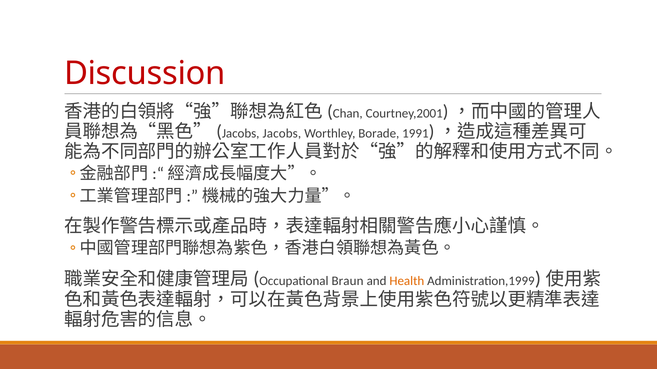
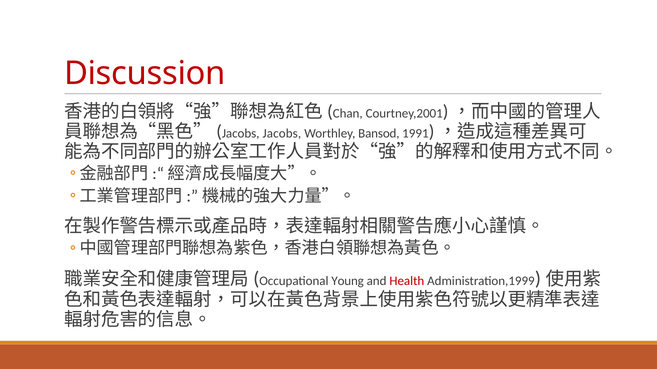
Borade: Borade -> Bansod (379, 134)
Braun: Braun -> Young (348, 282)
Health colour: orange -> red (407, 282)
